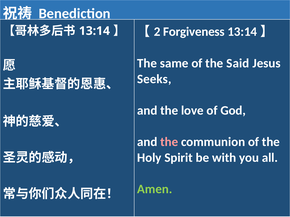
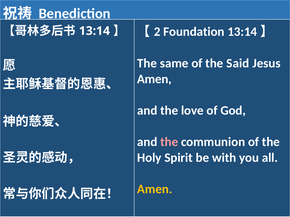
Forgiveness: Forgiveness -> Foundation (194, 32)
Seeks: Seeks -> Amen (154, 79)
Amen colour: light green -> yellow (155, 189)
